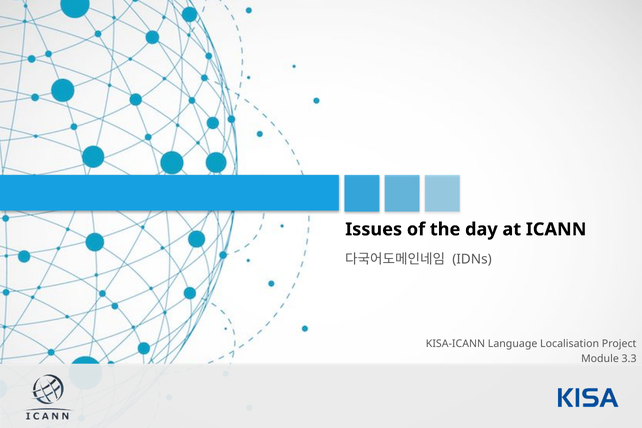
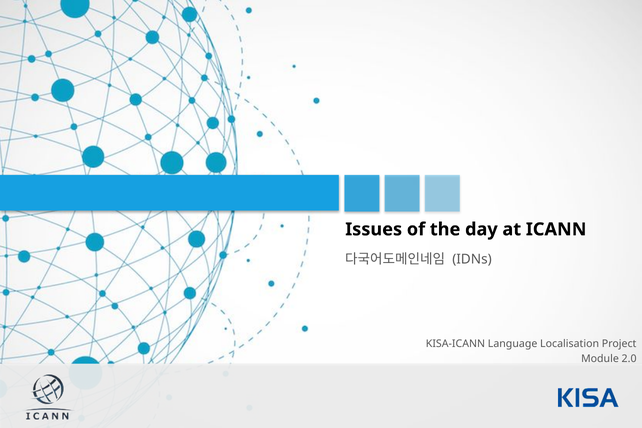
3.3: 3.3 -> 2.0 (629, 359)
